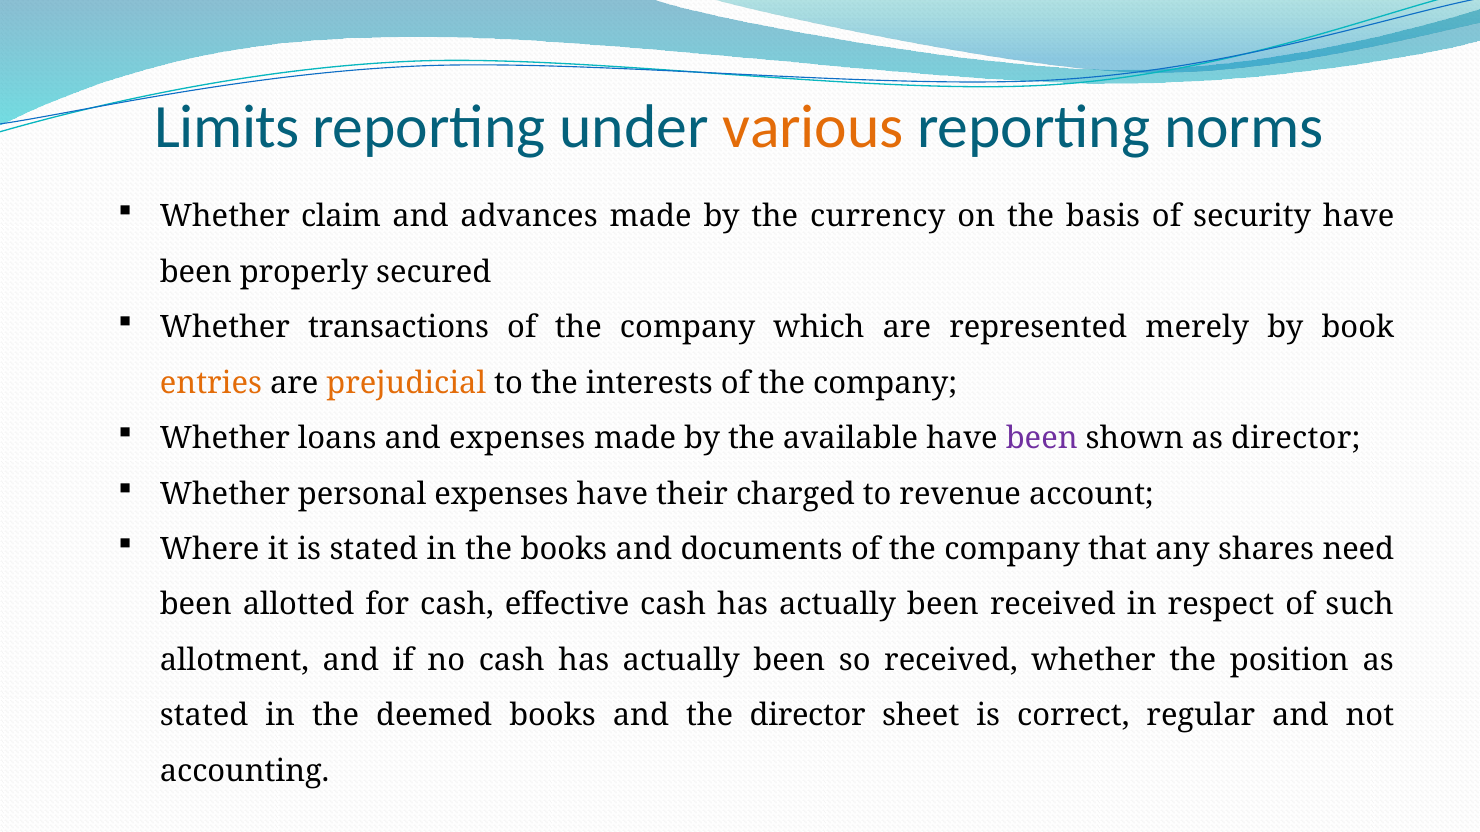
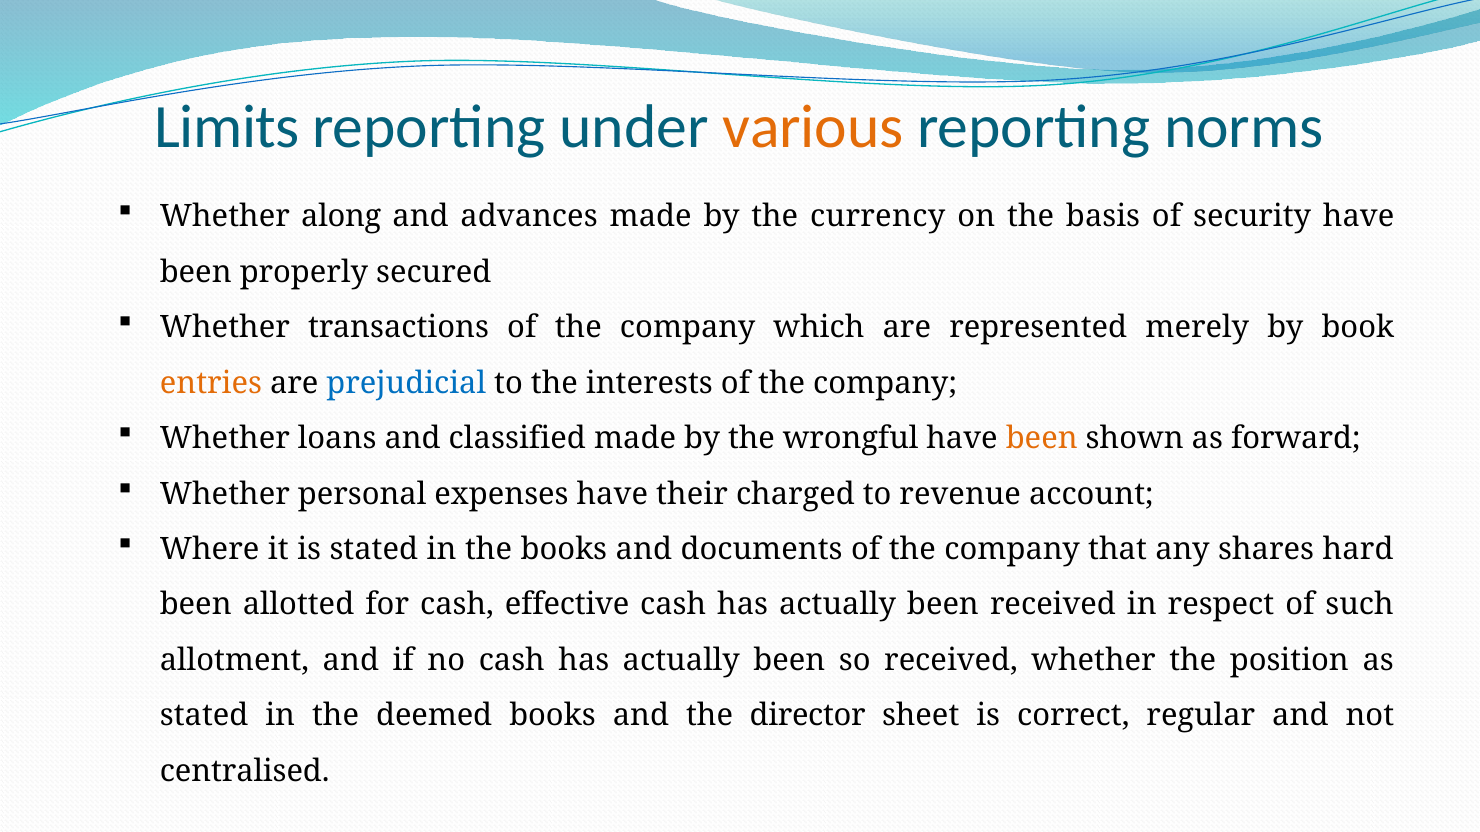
claim: claim -> along (341, 217)
prejudicial colour: orange -> blue (406, 383)
and expenses: expenses -> classified (517, 439)
available: available -> wrongful (851, 439)
been colour: purple -> orange (1042, 439)
as director: director -> forward (1296, 439)
need: need -> hard (1358, 550)
accounting: accounting -> centralised (245, 772)
